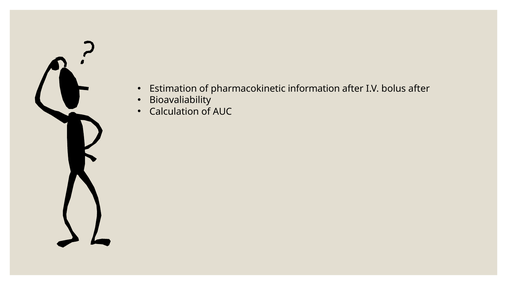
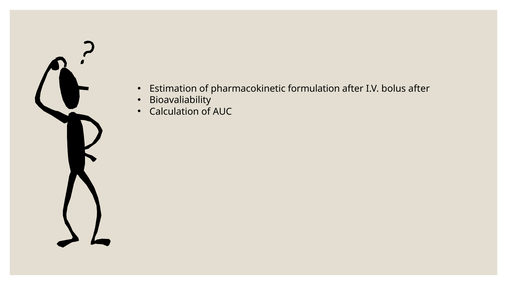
information: information -> formulation (314, 89)
